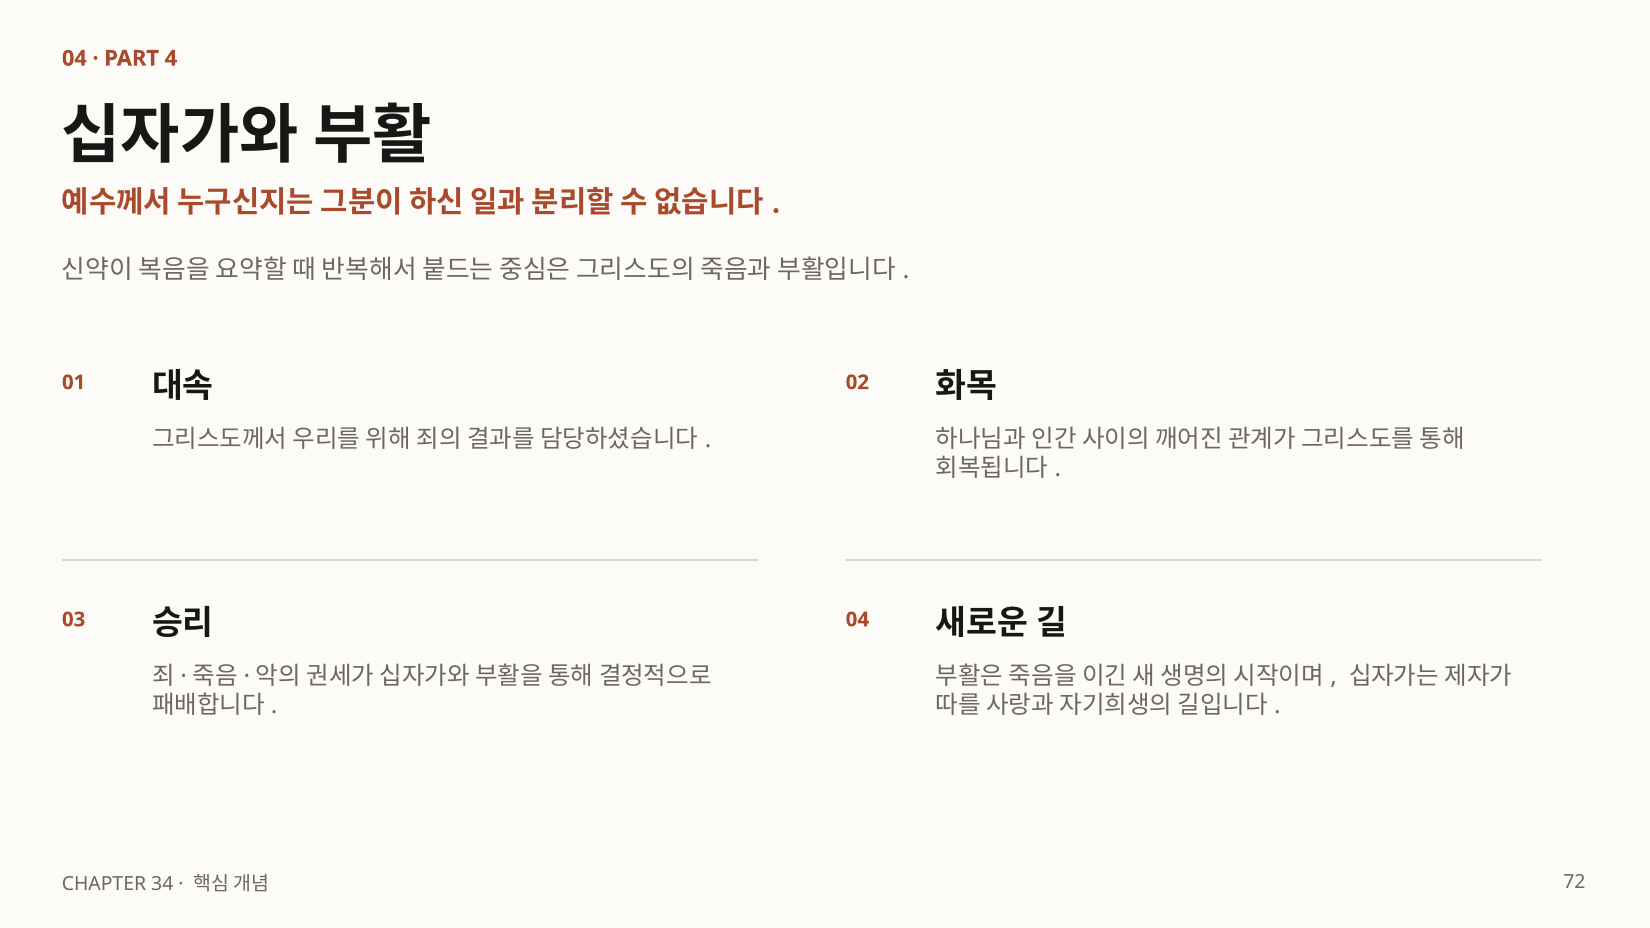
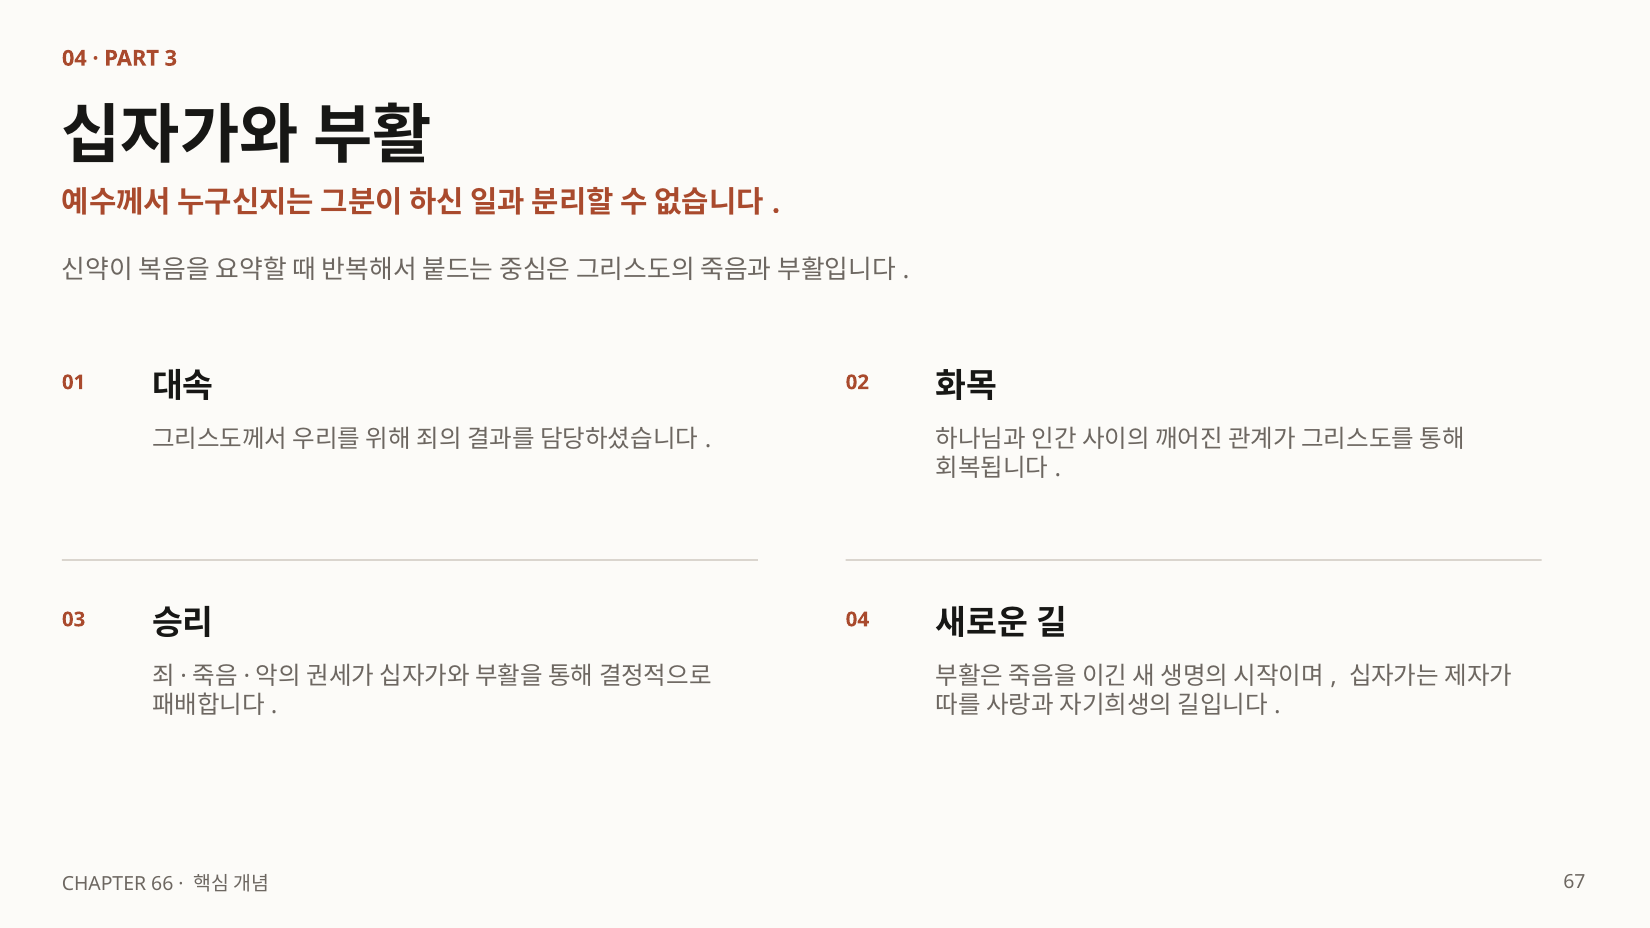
4: 4 -> 3 (171, 58)
34: 34 -> 66 (162, 884)
72: 72 -> 67 (1575, 882)
